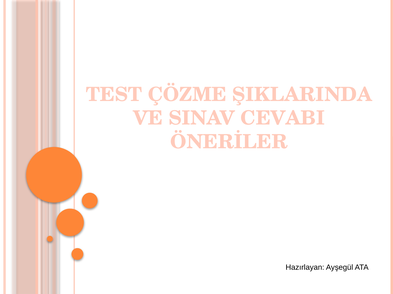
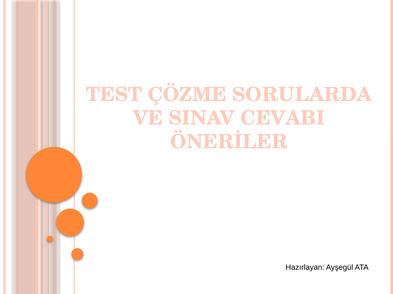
ŞIKLARINDA: ŞIKLARINDA -> SORULARDA (302, 95)
